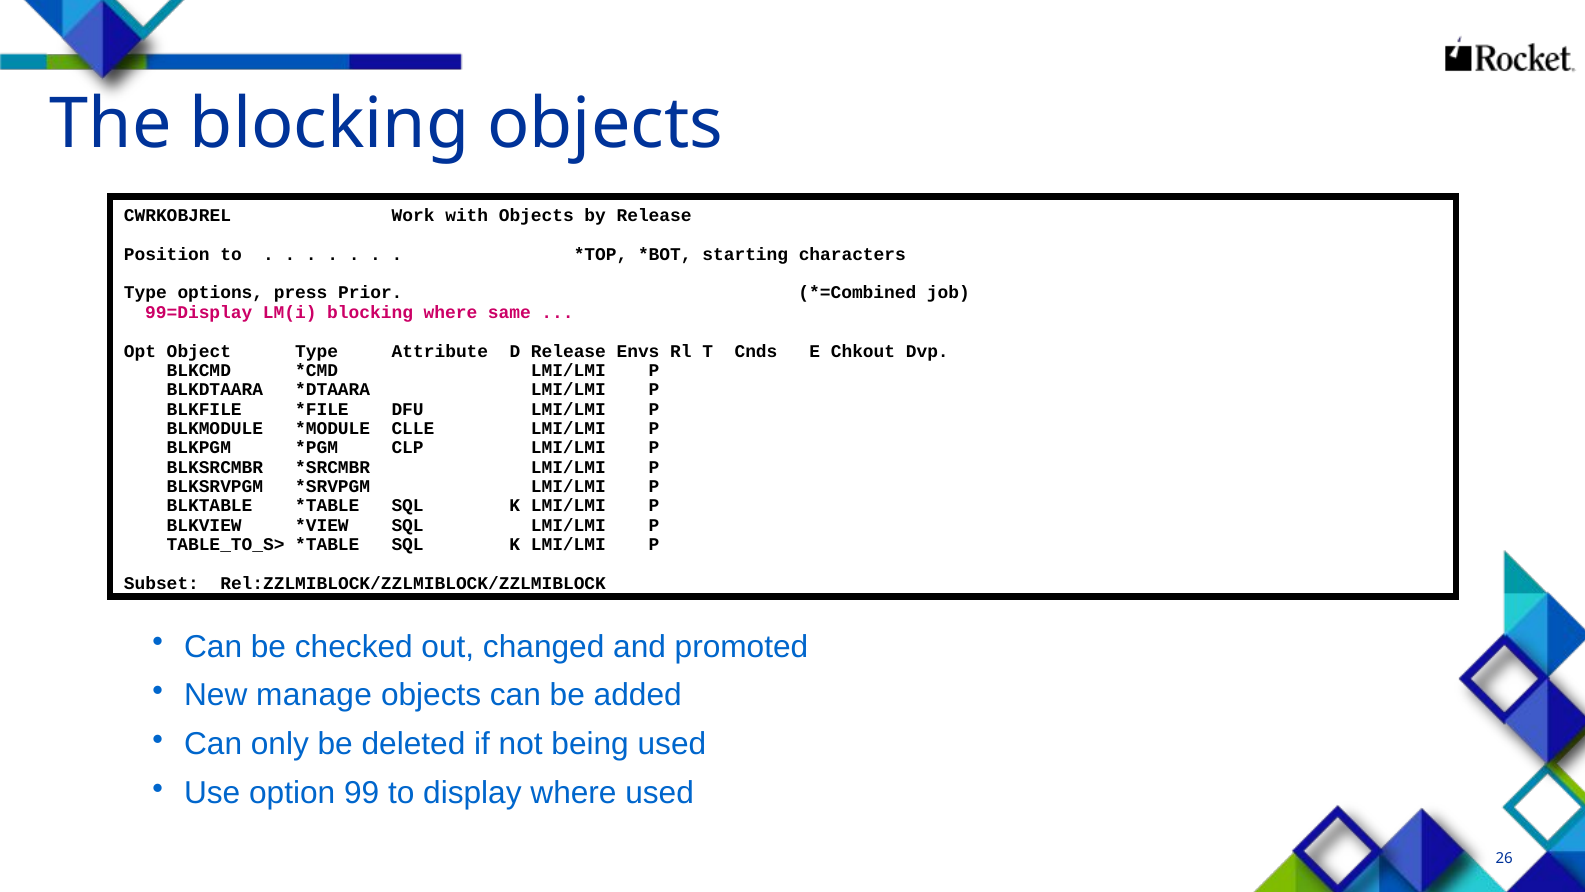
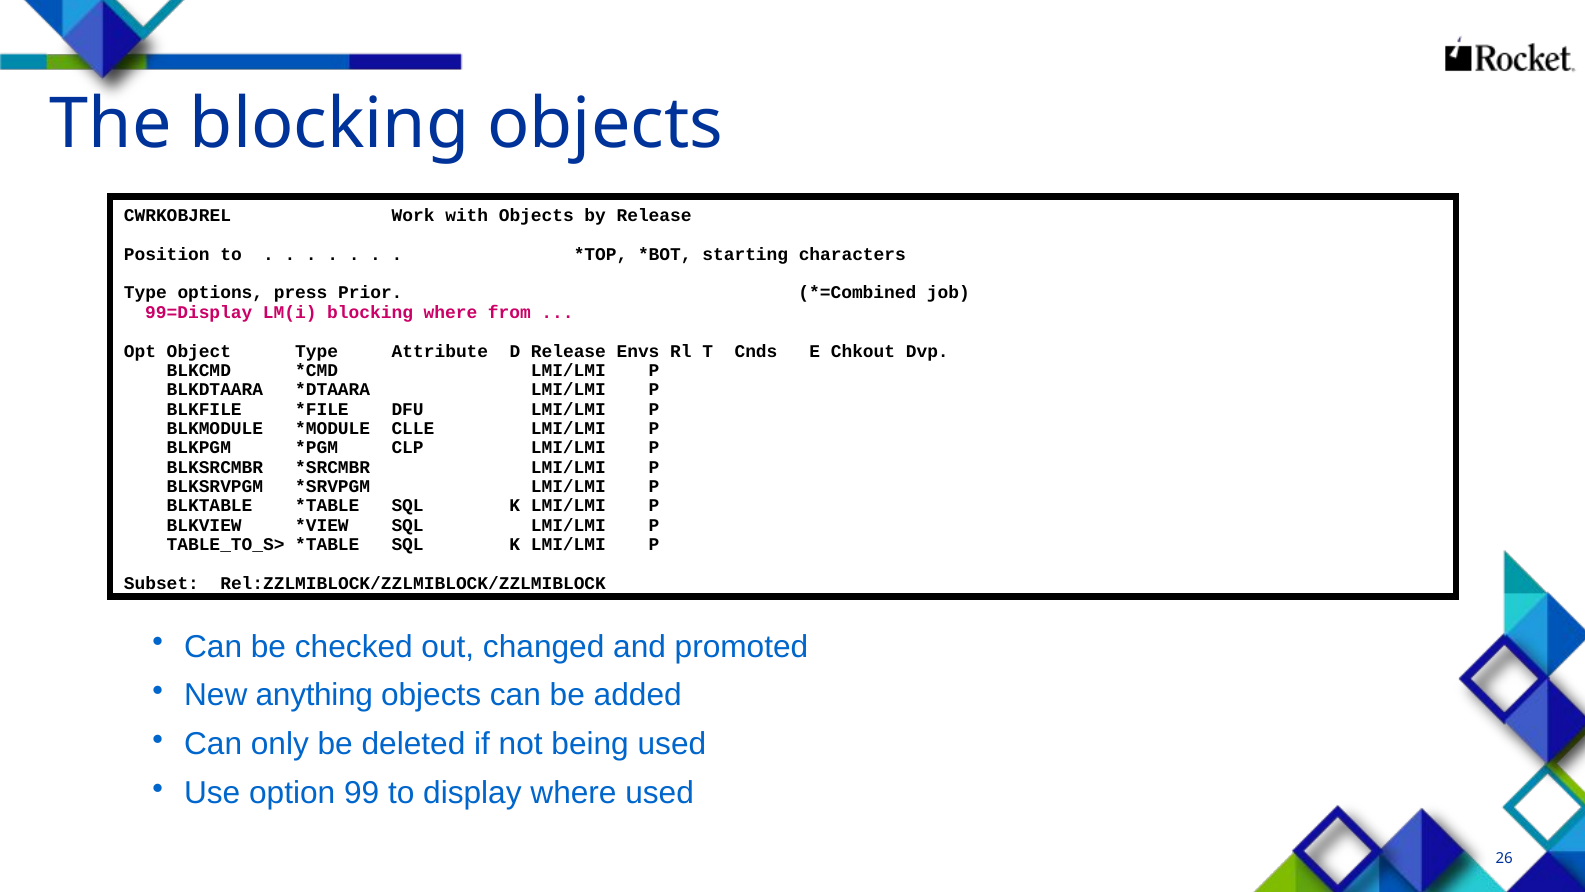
same: same -> from (509, 312)
manage: manage -> anything (314, 695)
